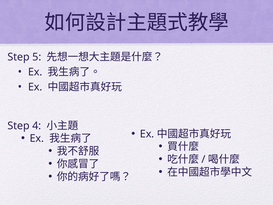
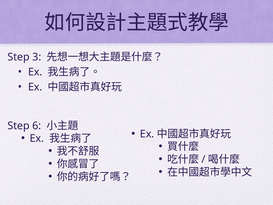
5: 5 -> 3 (37, 57)
4: 4 -> 6 (37, 126)
